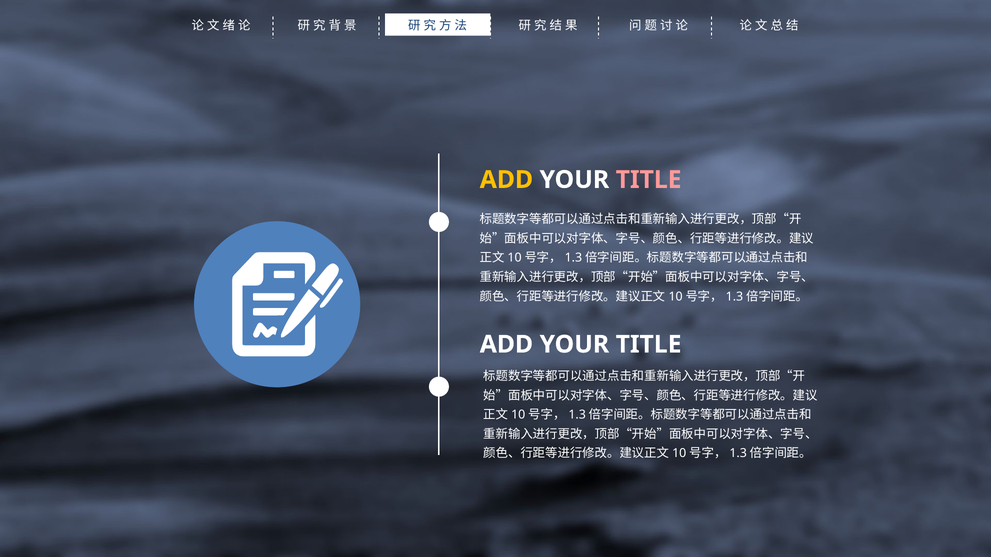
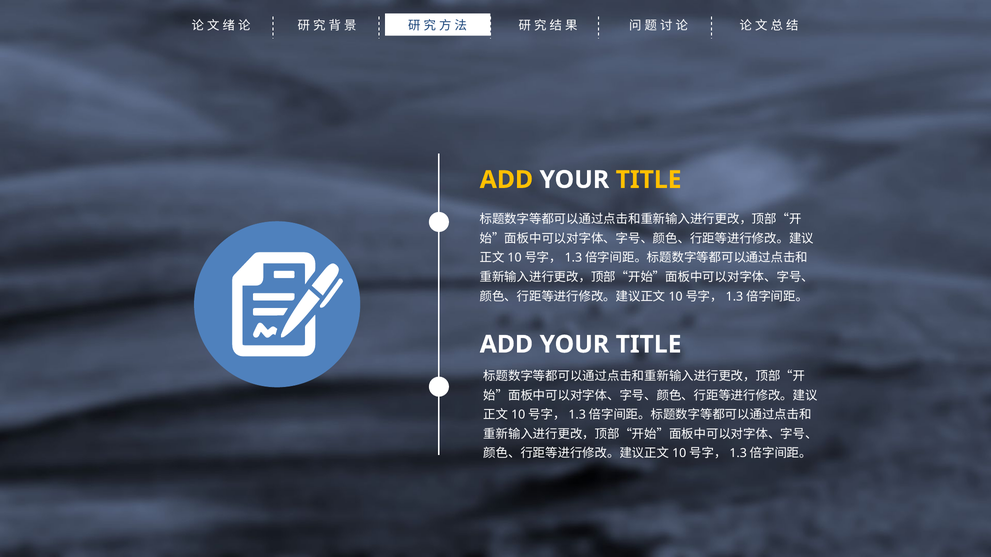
TITLE colour: pink -> yellow (649, 180)
